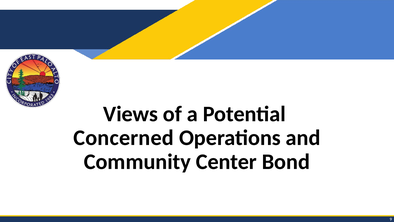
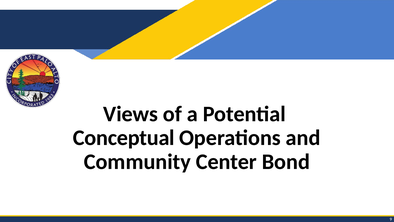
Concerned: Concerned -> Conceptual (124, 138)
